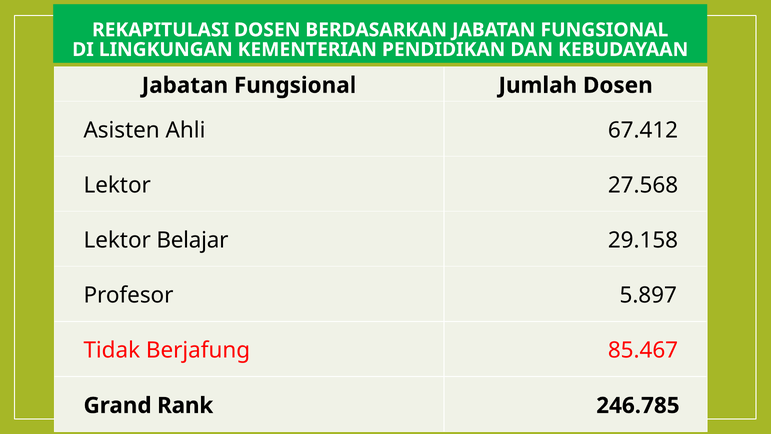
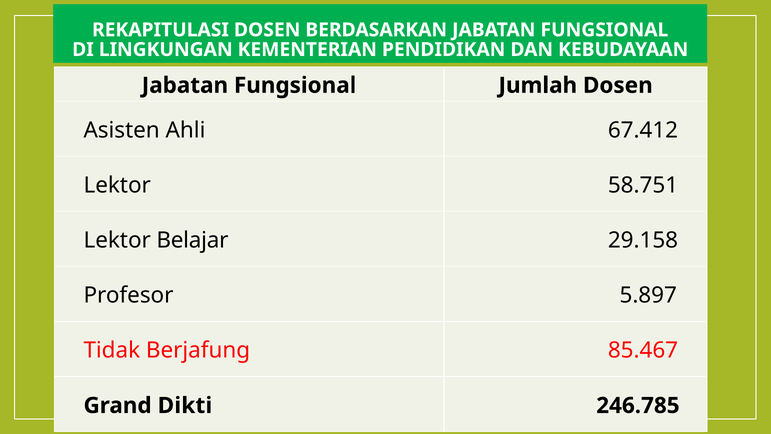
27.568: 27.568 -> 58.751 (643, 185)
Rank: Rank -> Dikti (185, 405)
